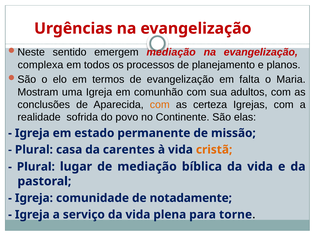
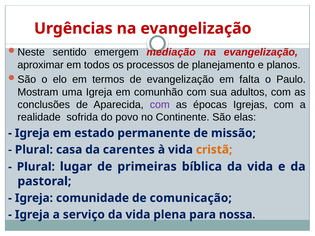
complexa: complexa -> aproximar (41, 65)
Maria: Maria -> Paulo (291, 80)
com colour: orange -> purple (160, 105)
certeza: certeza -> épocas (210, 105)
de mediação: mediação -> primeiras (147, 167)
notadamente: notadamente -> comunicação (191, 198)
torne: torne -> nossa (236, 215)
